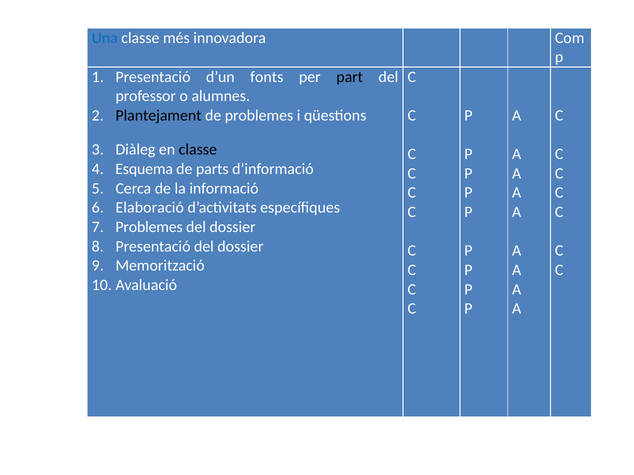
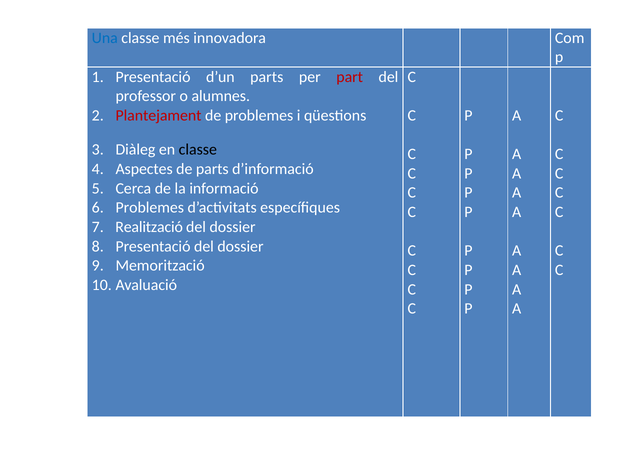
d’un fonts: fonts -> parts (267, 77)
part colour: black -> red (350, 77)
Plantejament colour: black -> red (159, 116)
Esquema: Esquema -> Aspectes (144, 169)
Elaboració: Elaboració -> Problemes (150, 208)
Problemes: Problemes -> Realització (149, 227)
